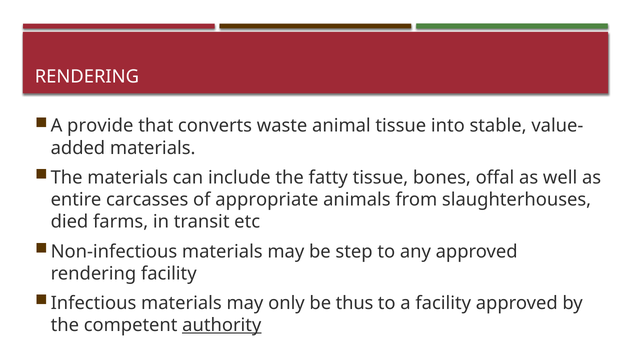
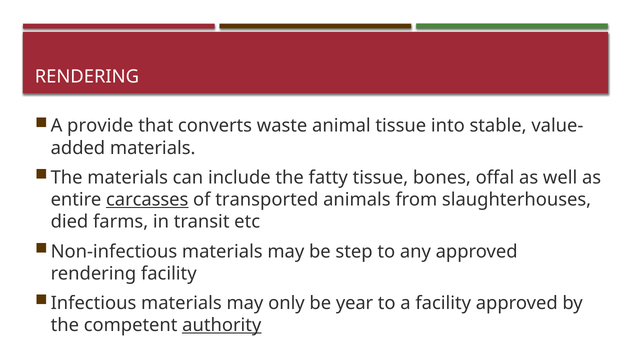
carcasses underline: none -> present (147, 200)
appropriate: appropriate -> transported (267, 200)
thus: thus -> year (355, 303)
